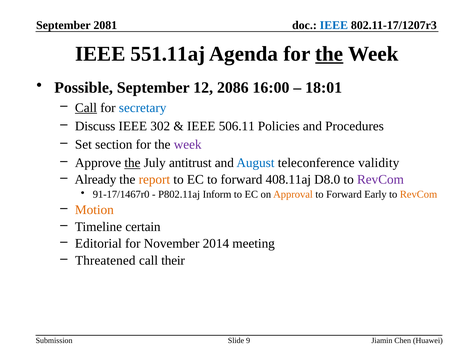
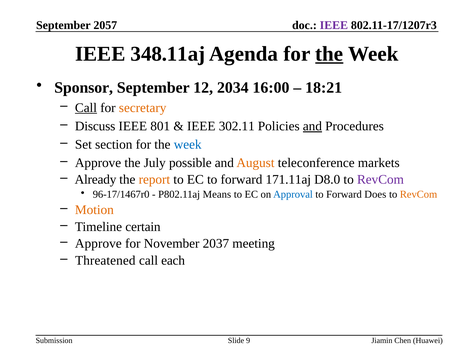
IEEE colour: blue -> purple (334, 25)
2081: 2081 -> 2057 (105, 25)
551.11aj: 551.11aj -> 348.11aj (168, 54)
Possible: Possible -> Sponsor (84, 88)
2086: 2086 -> 2034 (233, 88)
18:01: 18:01 -> 18:21 (324, 88)
secretary colour: blue -> orange (143, 108)
302: 302 -> 801 (160, 126)
506.11: 506.11 -> 302.11 (237, 126)
and underline: none -> present (312, 126)
week colour: purple -> blue (188, 145)
the underline: present -> none (132, 163)
antitrust: antitrust -> possible (190, 163)
August colour: blue -> orange (255, 163)
validity: validity -> markets (379, 163)
408.11aj: 408.11aj -> 171.11aj (288, 180)
91-17/1467r0: 91-17/1467r0 -> 96-17/1467r0 (121, 195)
Inform: Inform -> Means (217, 195)
Approval colour: orange -> blue (293, 195)
Early: Early -> Does (375, 195)
Editorial: Editorial -> Approve (98, 244)
2014: 2014 -> 2037 (216, 244)
their: their -> each (173, 261)
